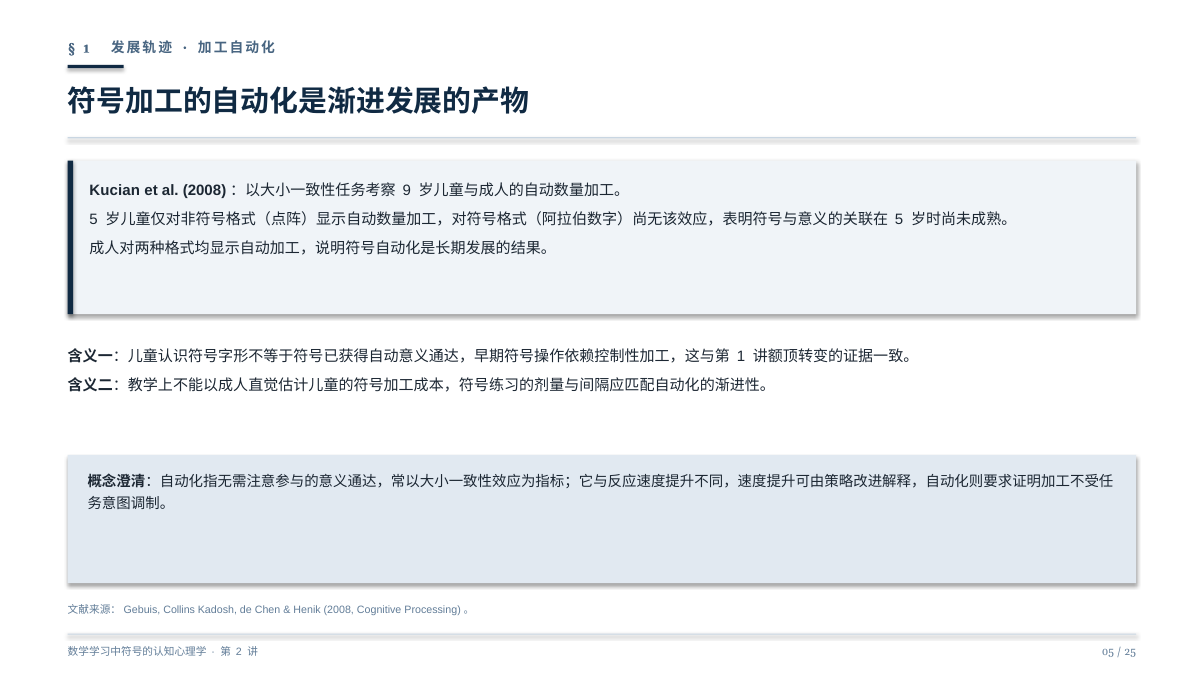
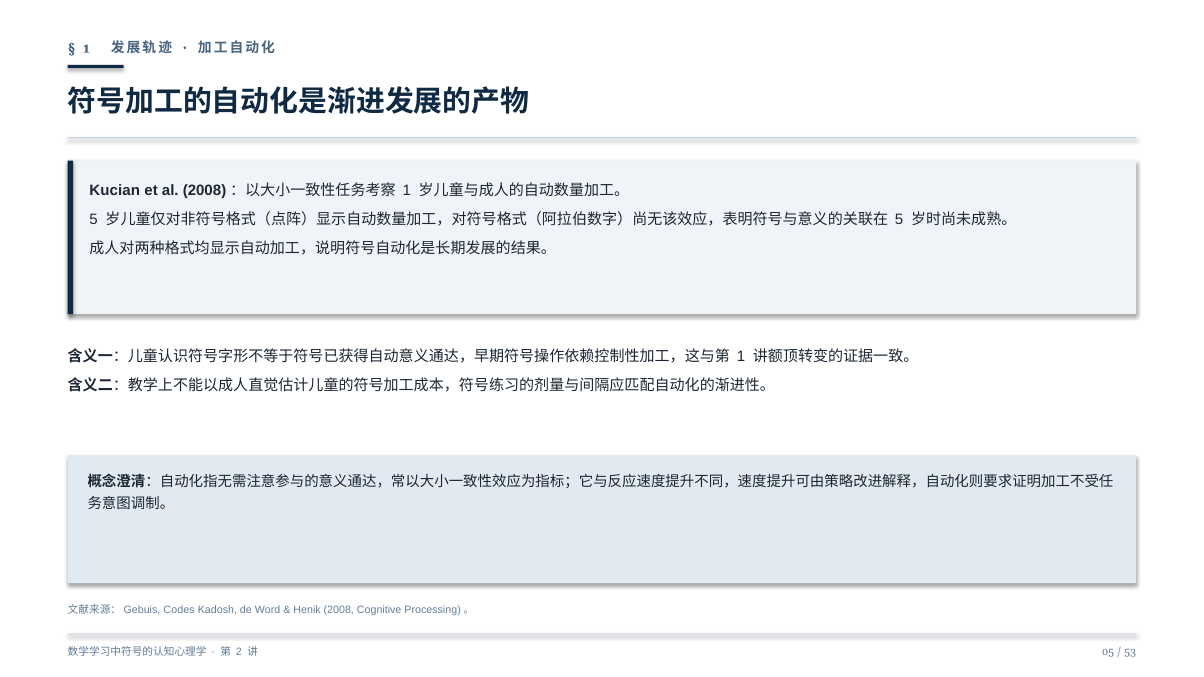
9: 9 -> 1 (407, 190)
Collins: Collins -> Codes (179, 610)
Chen: Chen -> Word (268, 610)
25: 25 -> 53 (1130, 652)
